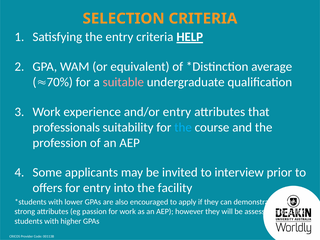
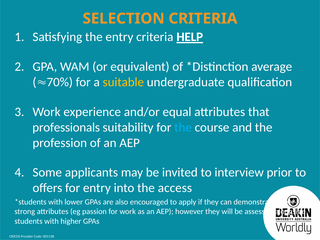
suitable colour: pink -> yellow (123, 82)
and/or entry: entry -> equal (177, 112)
facility: facility -> access (175, 188)
